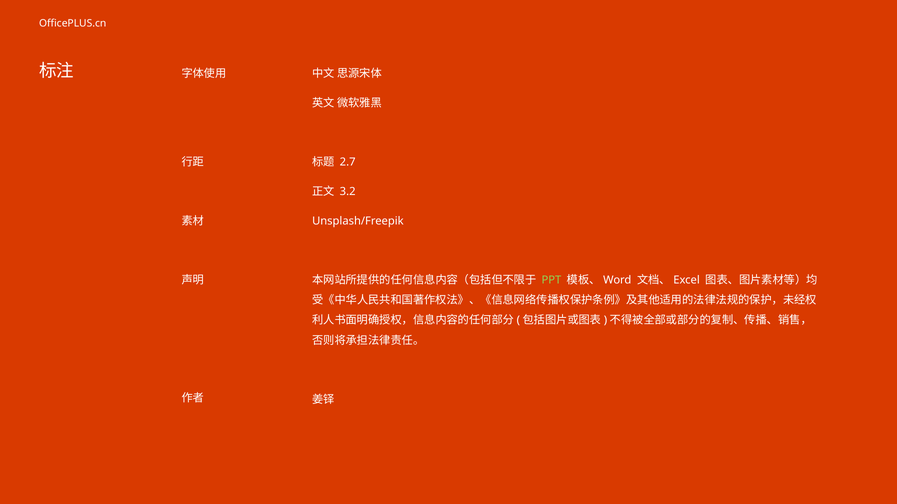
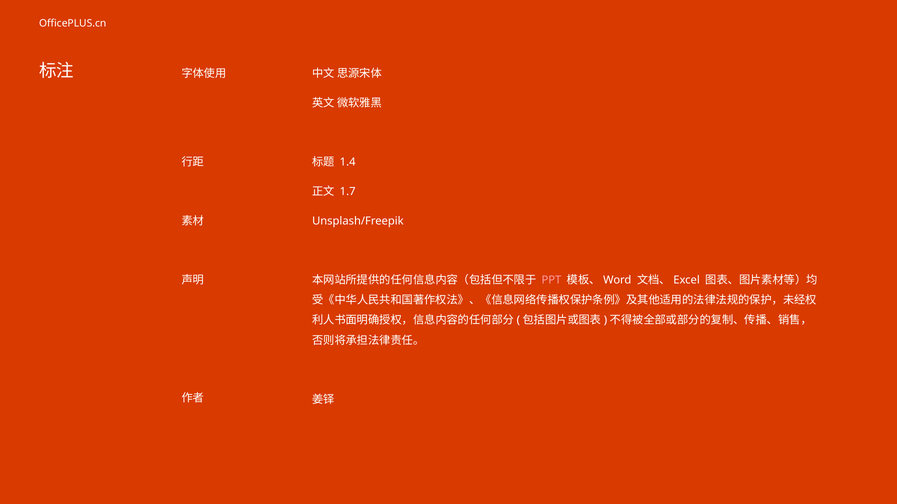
2.7: 2.7 -> 1.4 (348, 162)
3.2: 3.2 -> 1.7 (348, 192)
PPT colour: light green -> pink (551, 280)
